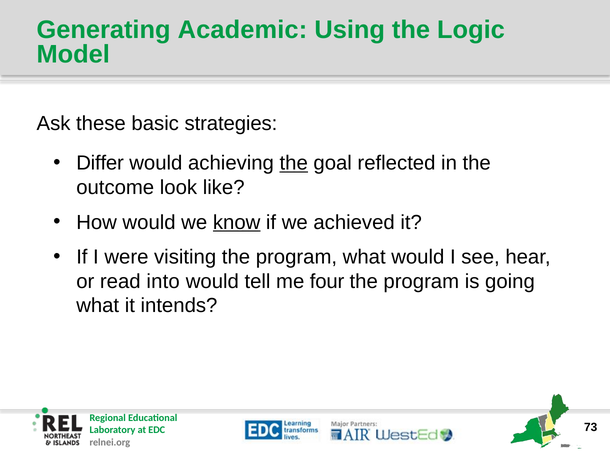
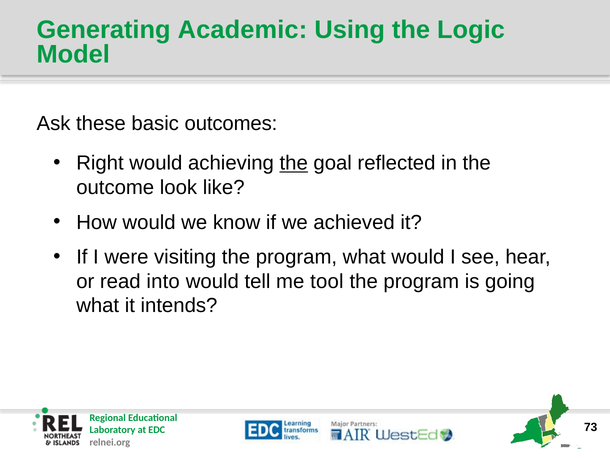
strategies: strategies -> outcomes (231, 123)
Differ: Differ -> Right (100, 163)
know underline: present -> none (237, 222)
four: four -> tool (327, 281)
